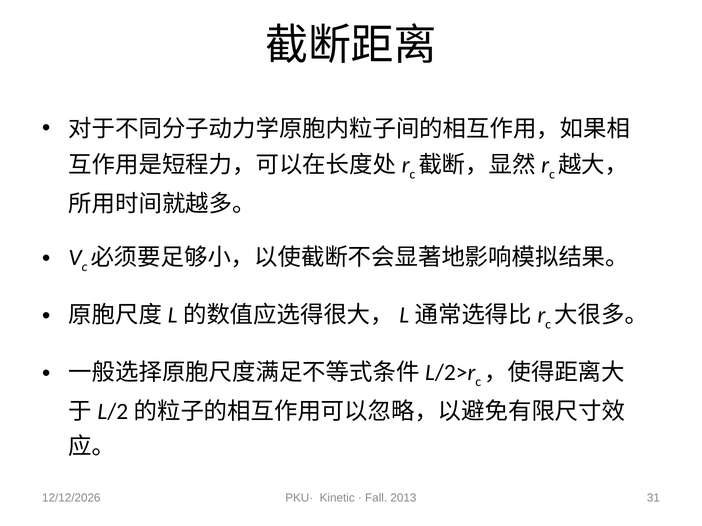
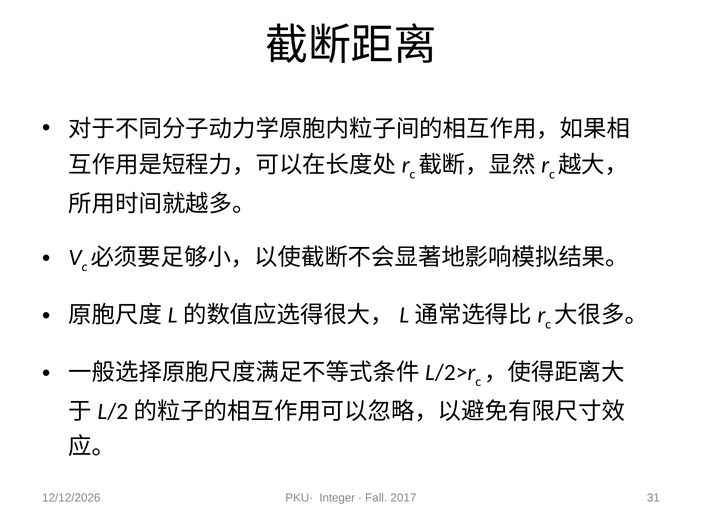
Kinetic: Kinetic -> Integer (337, 499)
2013: 2013 -> 2017 (403, 499)
